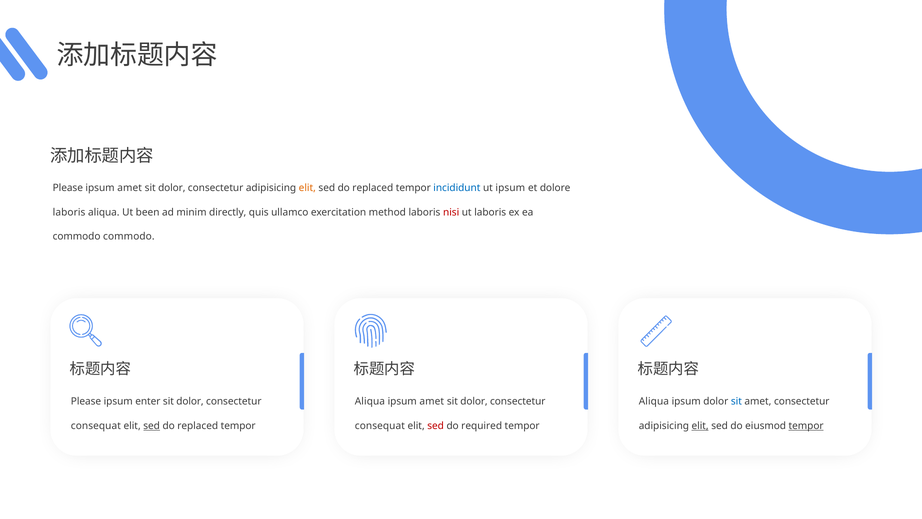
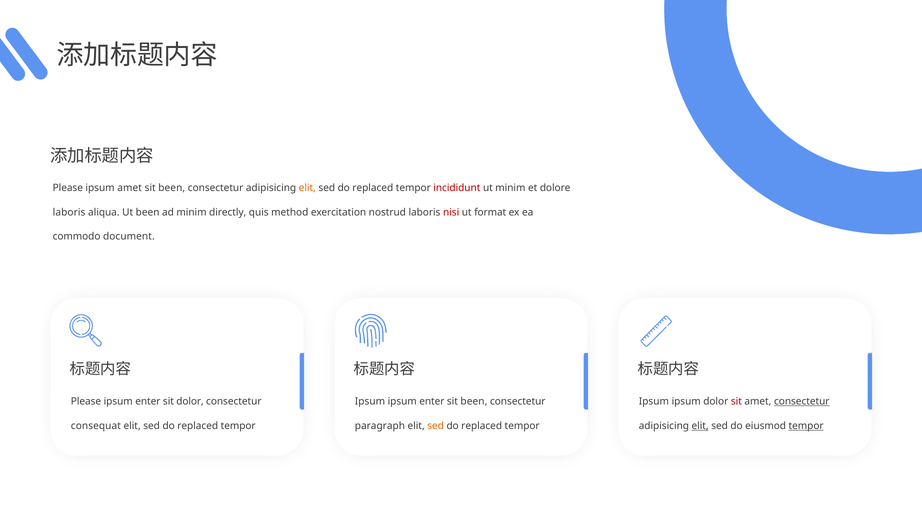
dolor: dolor -> been (172, 188)
incididunt colour: blue -> red (457, 188)
ut ipsum: ipsum -> minim (510, 188)
ullamco: ullamco -> method (290, 212)
method: method -> nostrud (387, 212)
ut laboris: laboris -> format (490, 212)
commodo commodo: commodo -> document (129, 236)
Aliqua: Aliqua -> Ipsum (370, 401)
amet: amet -> enter (432, 401)
dolor: dolor -> been (474, 401)
Aliqua: Aliqua -> Ipsum (654, 401)
sit colour: blue -> red (736, 401)
consectetur underline: none -> present (802, 401)
sed underline: present -> none (152, 425)
consequat: consequat -> paragraph (380, 425)
sed colour: red -> orange (436, 425)
required: required -> replaced (482, 425)
